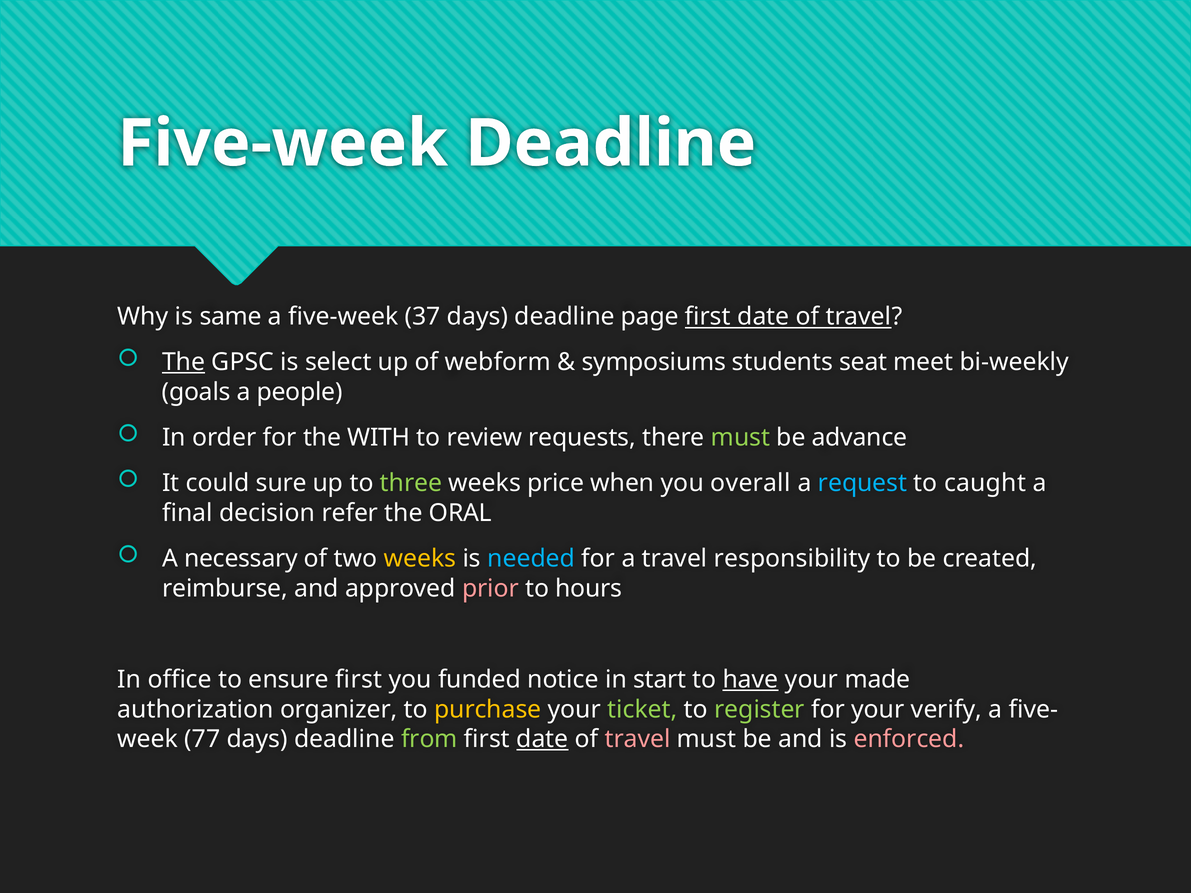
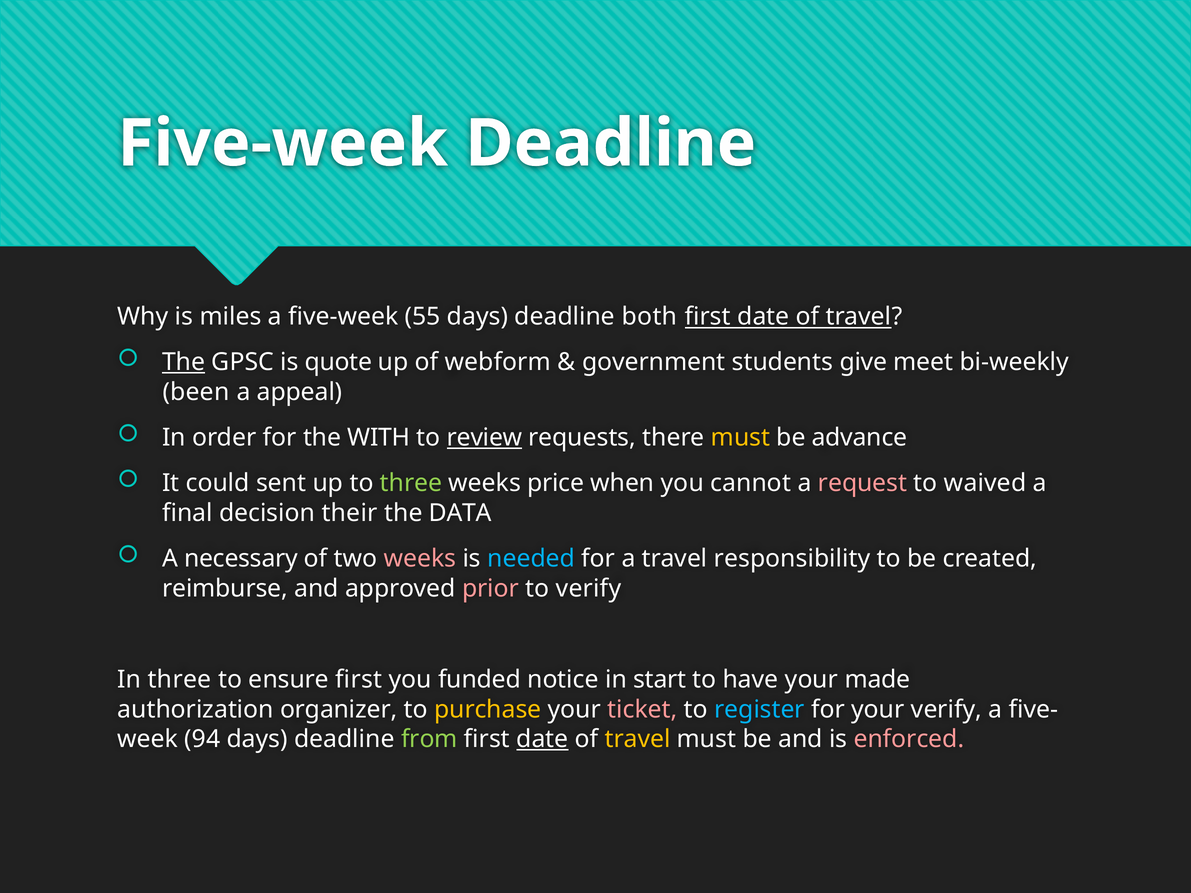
same: same -> miles (230, 317)
37: 37 -> 55 (423, 317)
page: page -> both (649, 317)
select: select -> quote (338, 362)
symposiums: symposiums -> government (654, 362)
seat: seat -> give (863, 362)
goals: goals -> been (196, 392)
people: people -> appeal (300, 392)
review underline: none -> present (485, 438)
must colour: light green -> yellow (741, 438)
sure: sure -> sent (281, 483)
overall: overall -> cannot (751, 483)
request colour: light blue -> pink (863, 483)
caught: caught -> waived (985, 483)
refer: refer -> their (350, 513)
ORAL: ORAL -> DATA (460, 513)
weeks colour: yellow -> pink (420, 559)
to hours: hours -> verify (589, 589)
In office: office -> three (179, 680)
have underline: present -> none (751, 680)
ticket colour: light green -> pink (642, 710)
register colour: light green -> light blue (759, 710)
77: 77 -> 94 (202, 739)
travel colour: pink -> yellow (638, 739)
